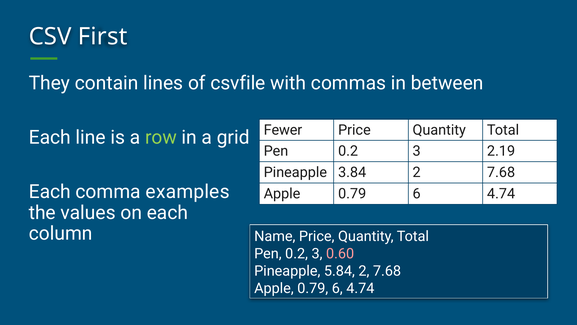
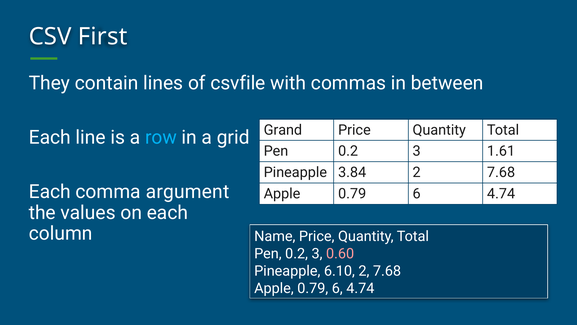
Fewer: Fewer -> Grand (283, 130)
row colour: light green -> light blue (161, 137)
2.19: 2.19 -> 1.61 (501, 151)
examples: examples -> argument (188, 192)
5.84: 5.84 -> 6.10 (339, 271)
